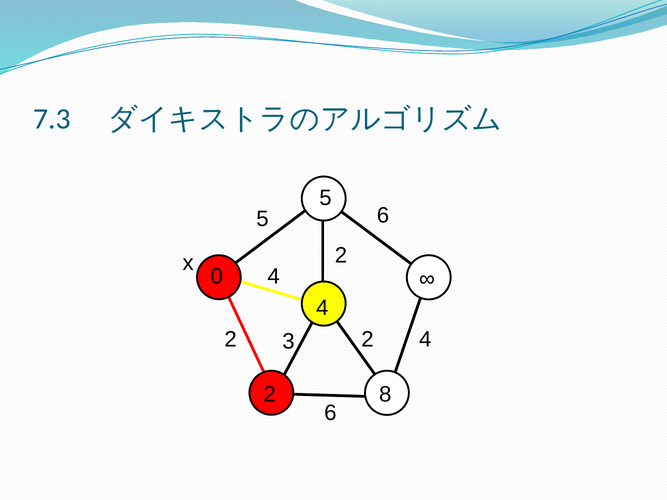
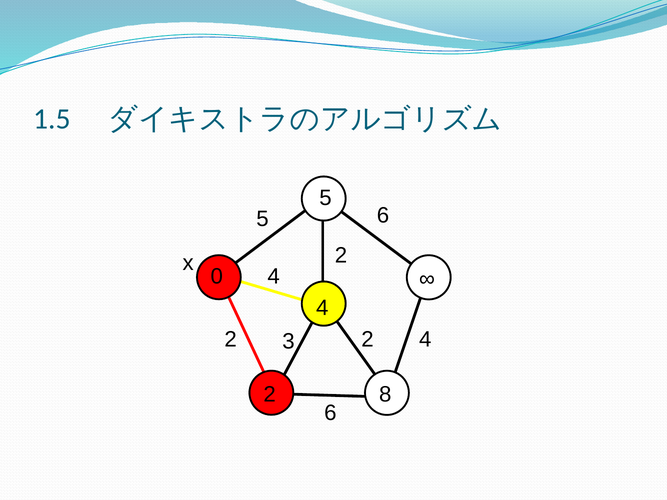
7.3: 7.3 -> 1.5 (52, 119)
